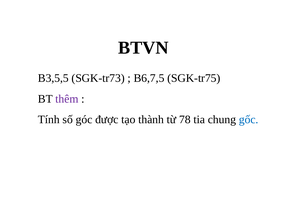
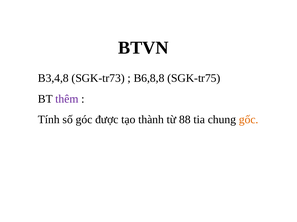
B3,5,5: B3,5,5 -> B3,4,8 (53, 78)
B6,7,5: B6,7,5 -> B6,8,8 (149, 78)
78: 78 -> 88 (185, 120)
gốc colour: blue -> orange (249, 120)
